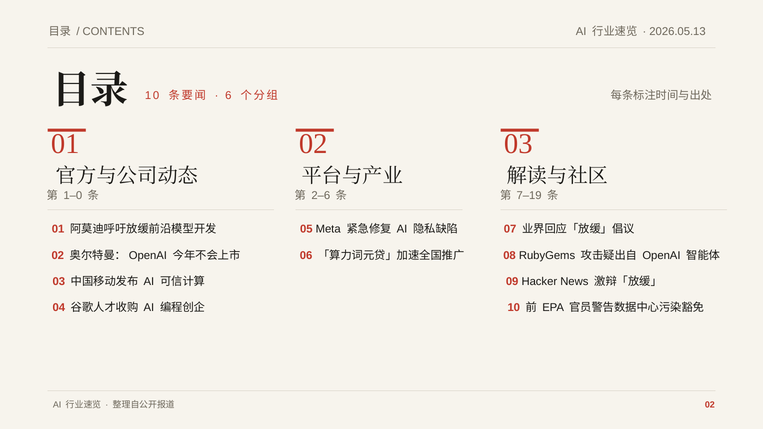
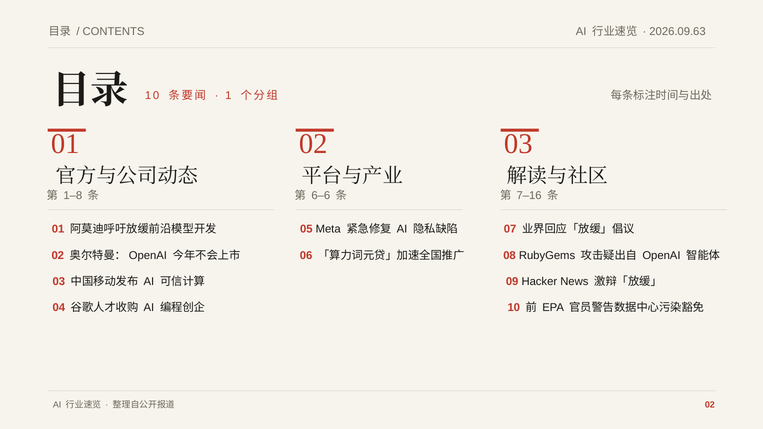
2026.05.13: 2026.05.13 -> 2026.09.63 (678, 31)
6: 6 -> 1 (228, 96)
1–0: 1–0 -> 1–8 (73, 196)
2–6: 2–6 -> 6–6 (321, 196)
7–19: 7–19 -> 7–16 (529, 196)
